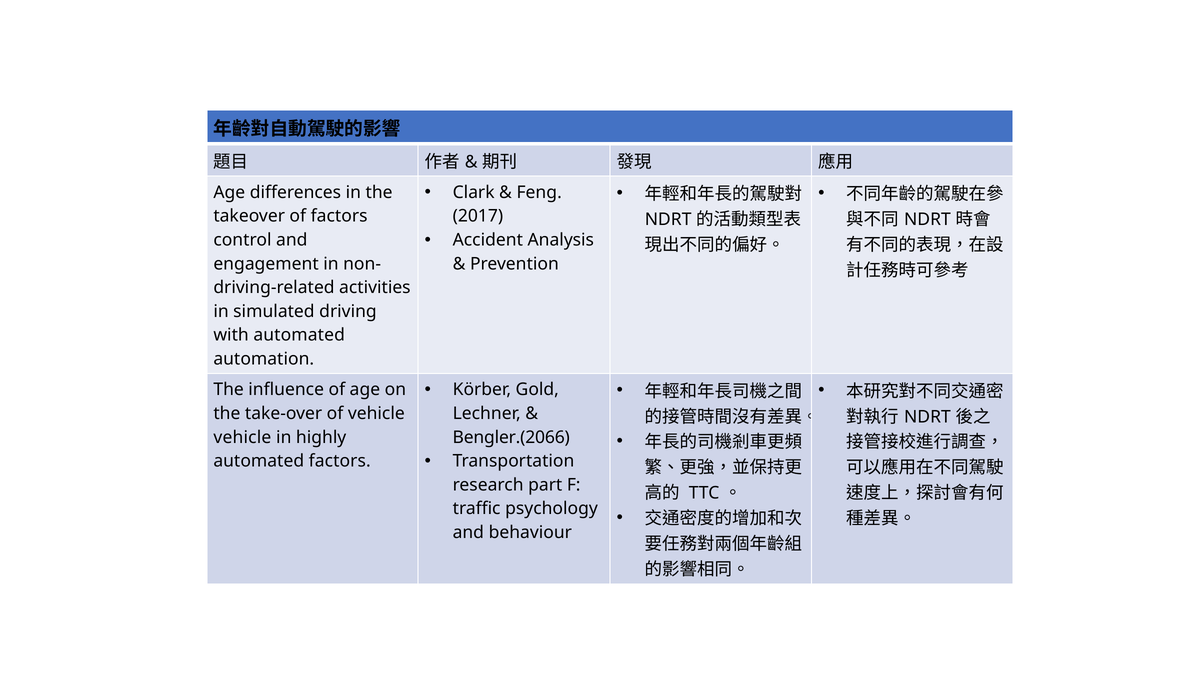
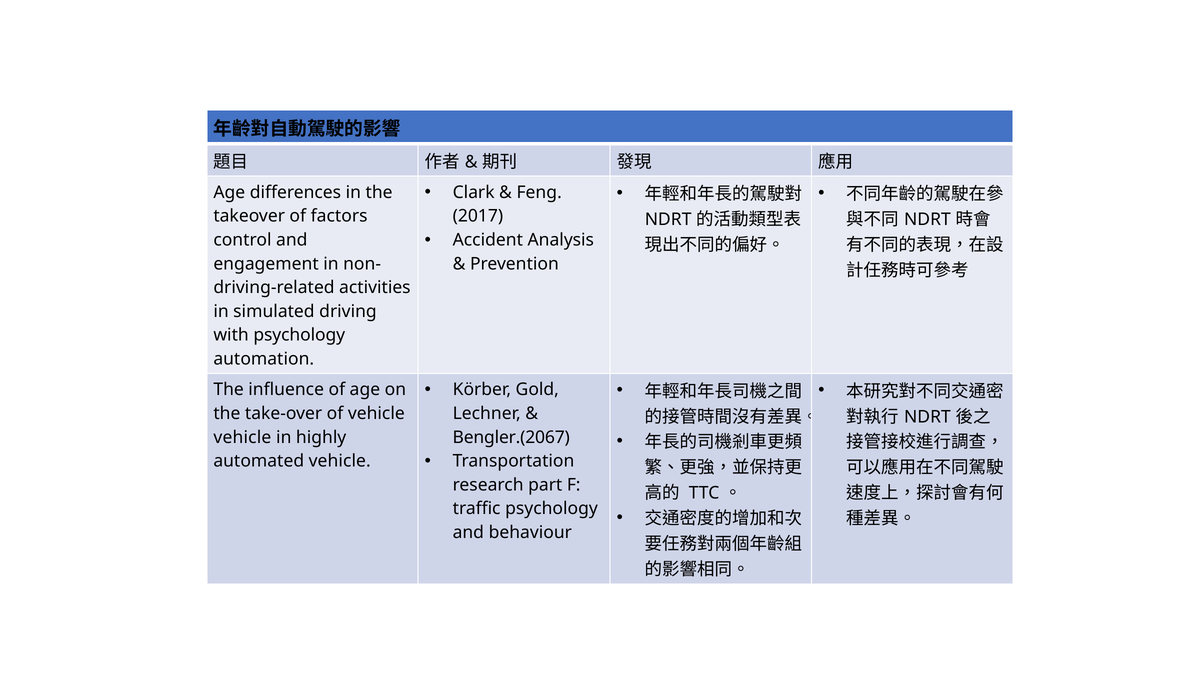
with automated: automated -> psychology (299, 335)
Bengler.(2066: Bengler.(2066 -> Bengler.(2067 (511, 437)
automated factors: factors -> vehicle (340, 461)
